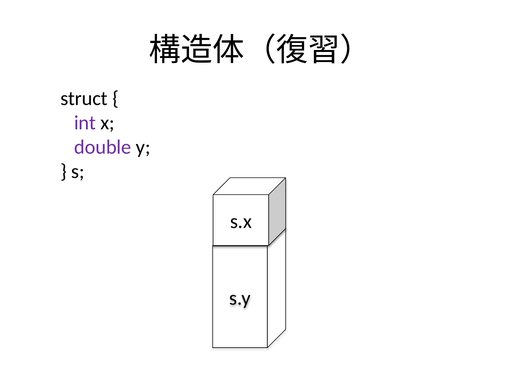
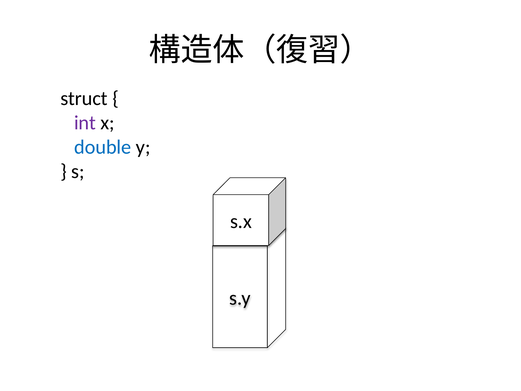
double colour: purple -> blue (103, 147)
